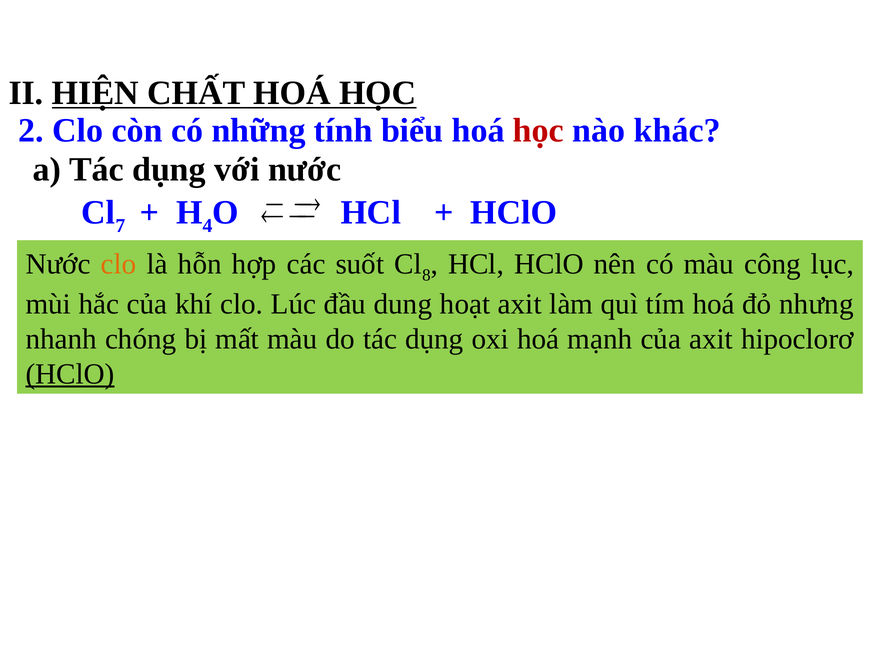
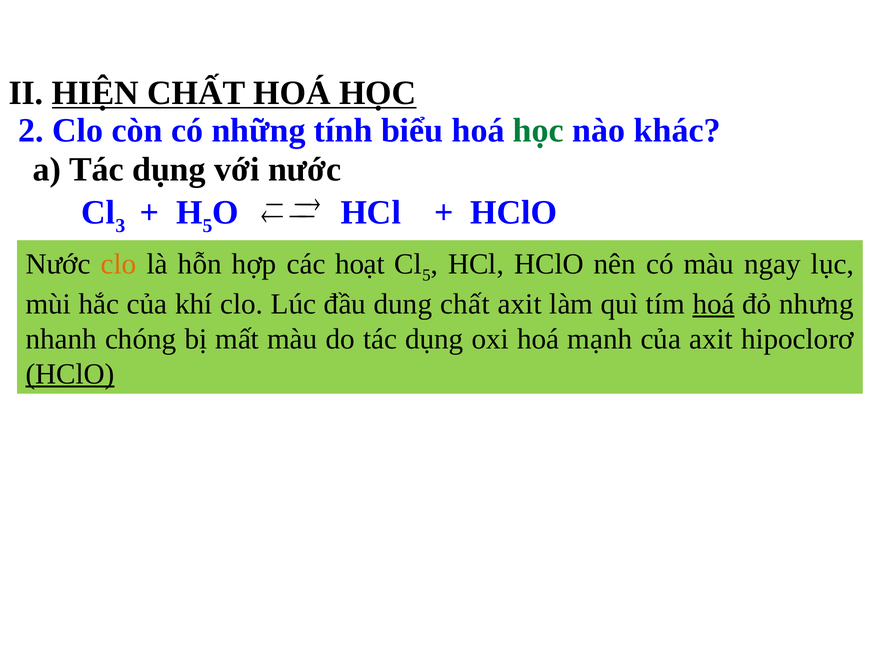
học colour: red -> green (538, 131)
7: 7 -> 3 (120, 226)
4: 4 -> 5 (208, 226)
suốt: suốt -> hoạt (360, 264)
8: 8 -> 5 (426, 275)
công: công -> ngay (772, 264)
dung hoạt: hoạt -> chất (465, 304)
hoá underline: none -> present (714, 304)
